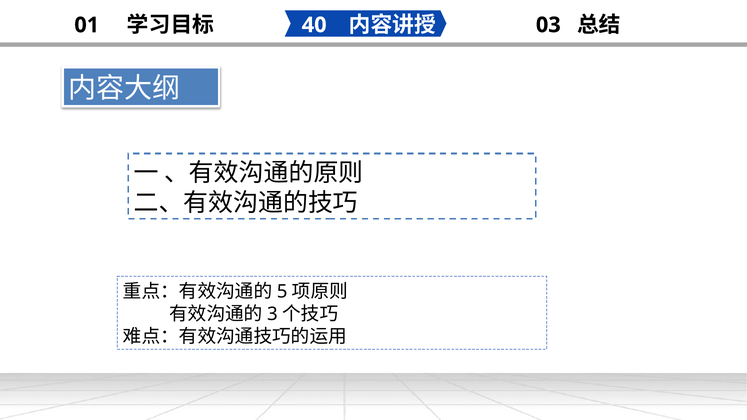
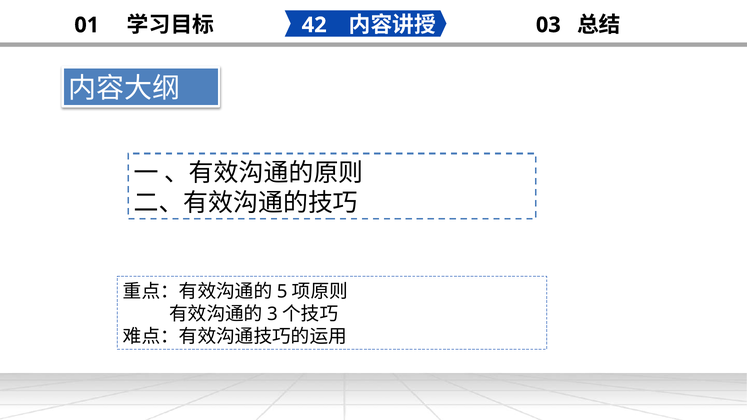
40: 40 -> 42 (314, 25)
